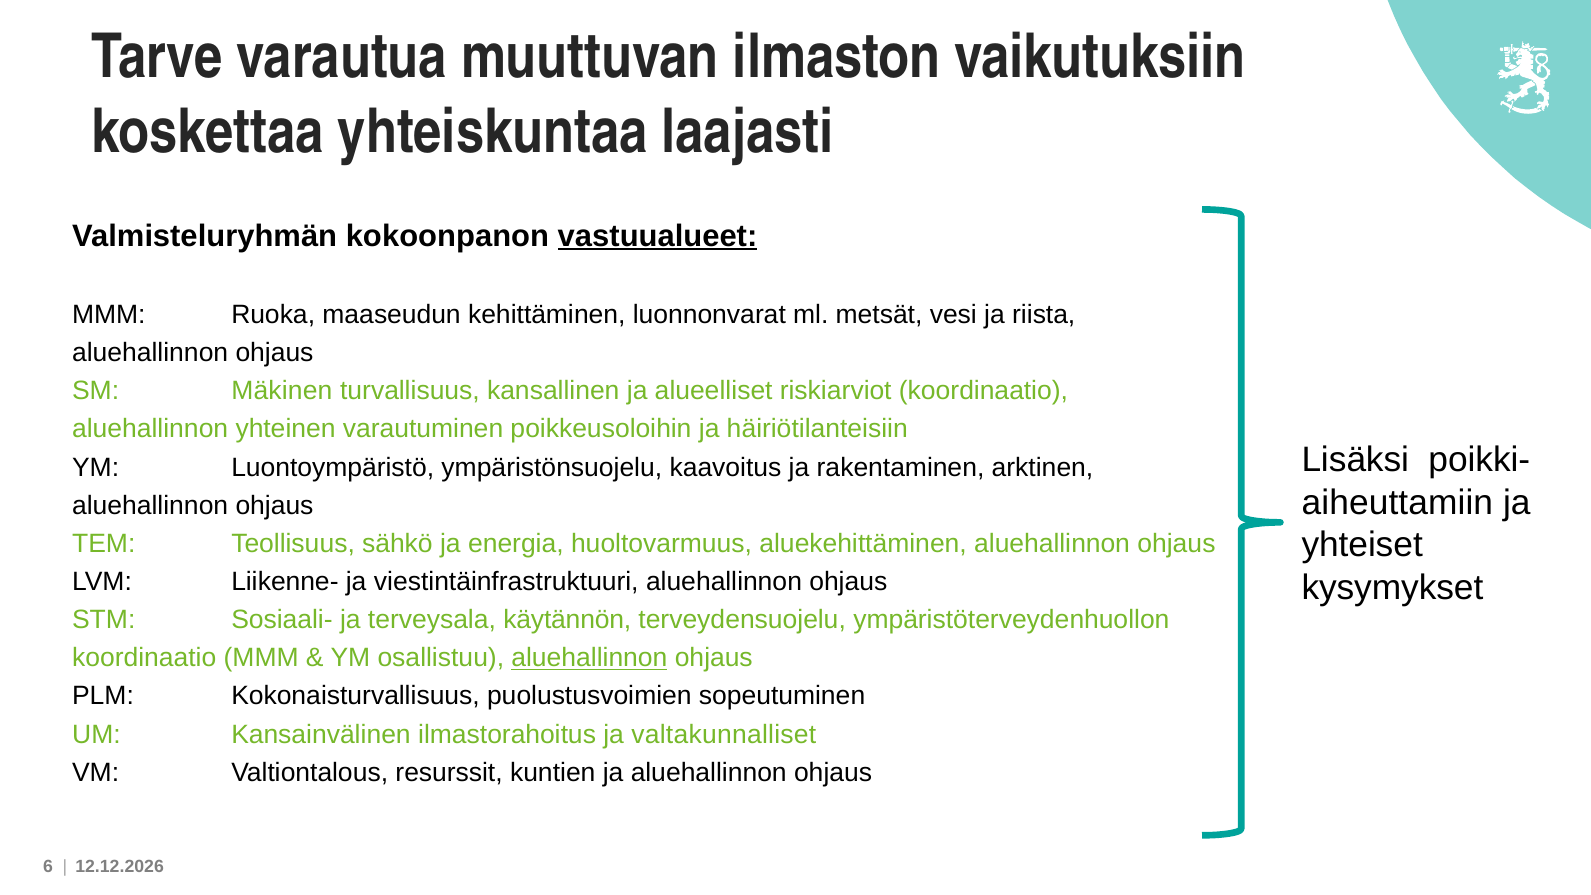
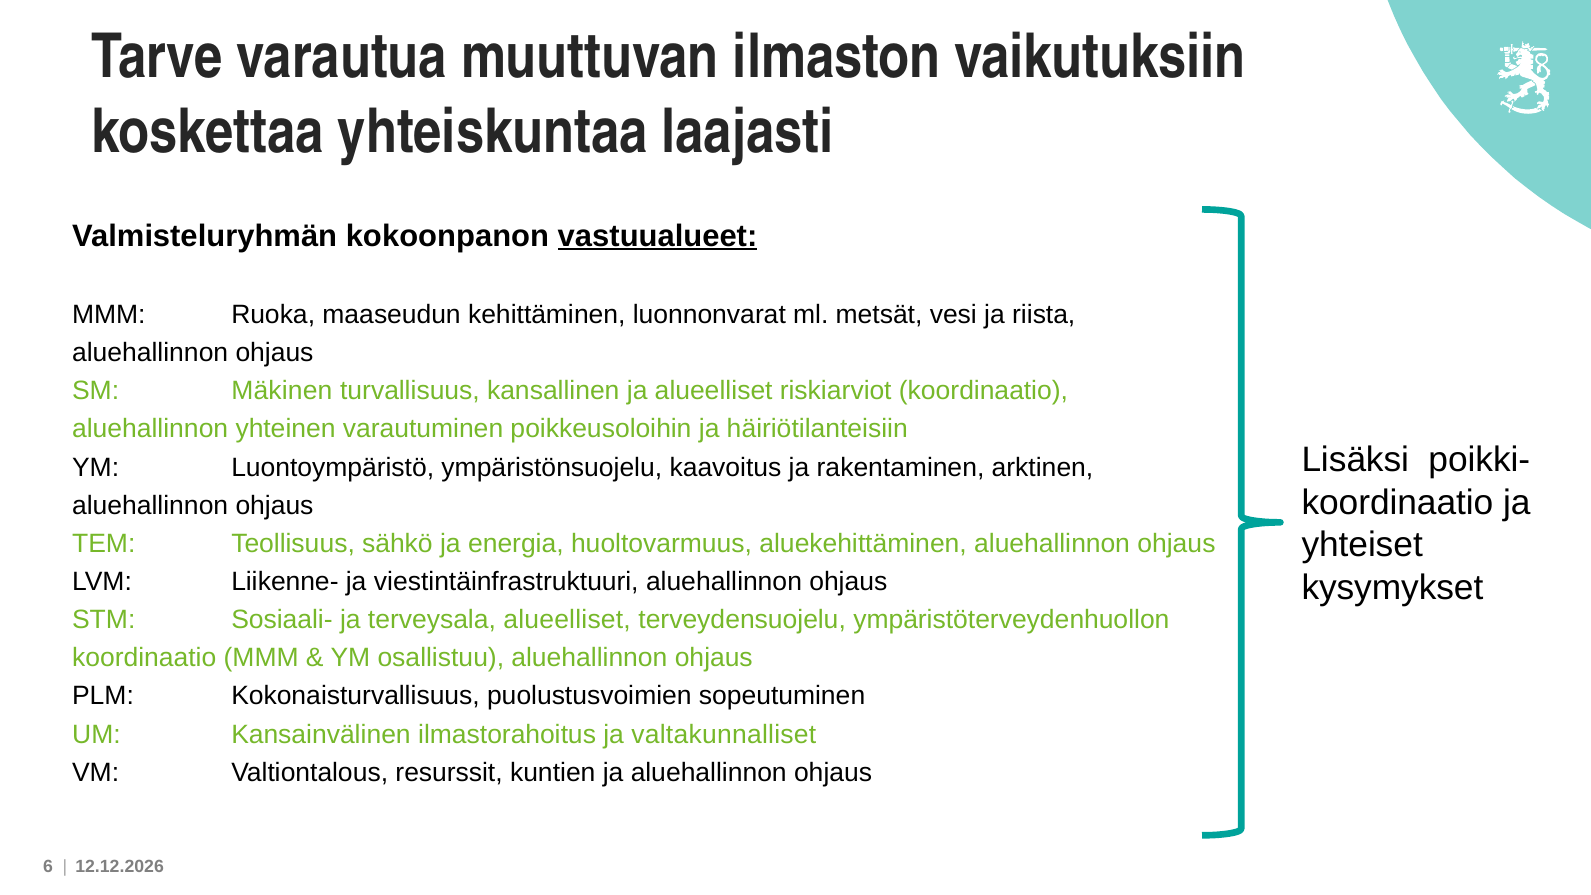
aiheuttamiin: aiheuttamiin -> koordinaatio (1397, 503)
terveysala käytännön: käytännön -> alueelliset (567, 620)
aluehallinnon underline: present -> none (589, 658)
